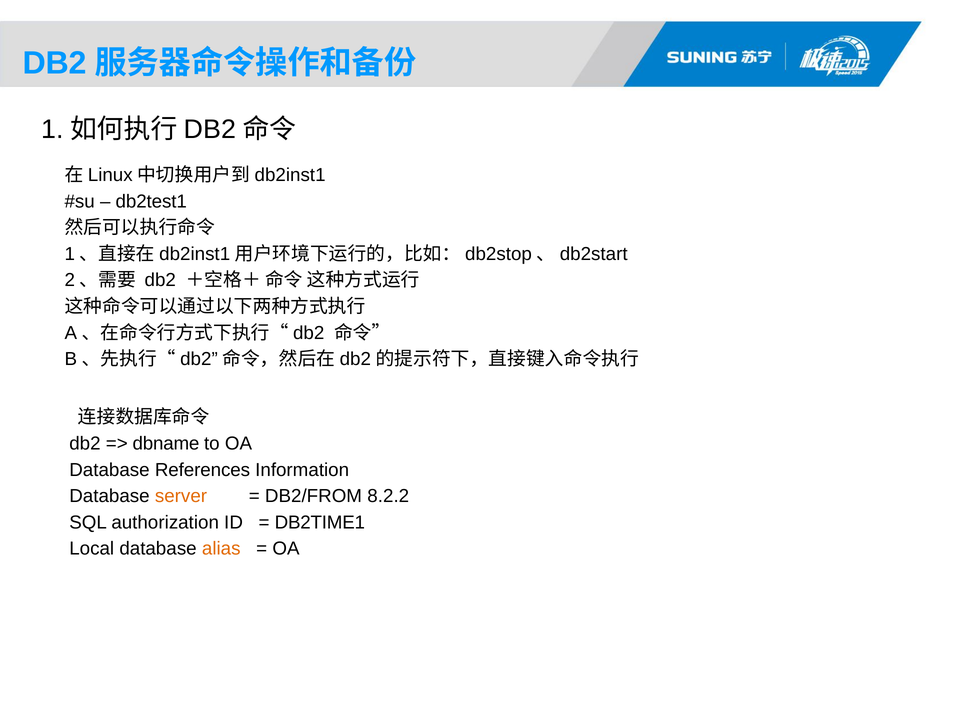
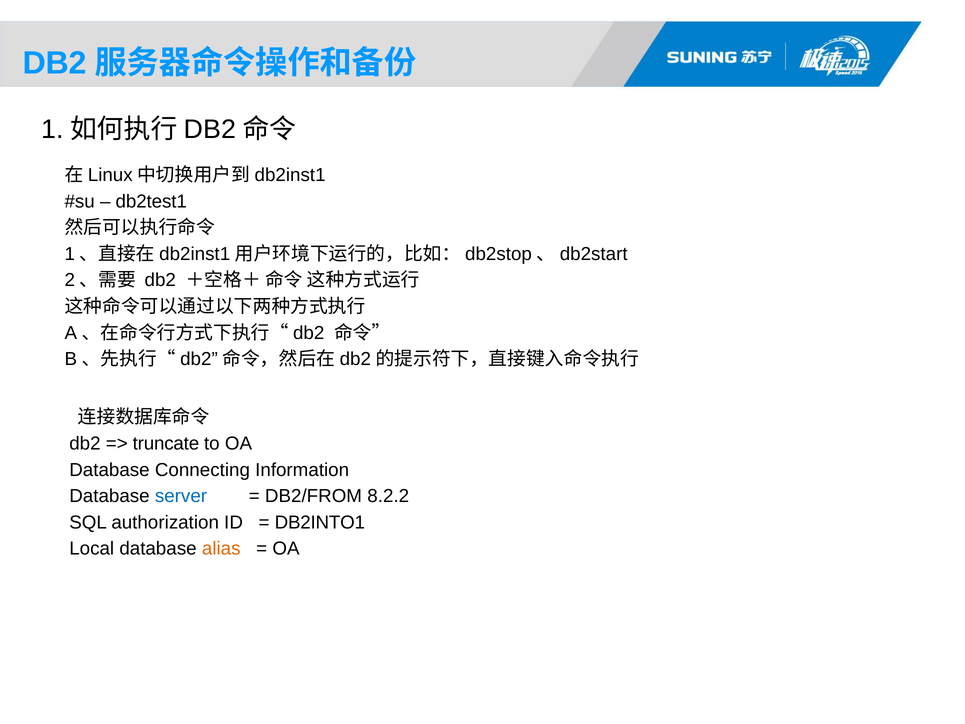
dbname: dbname -> truncate (166, 443)
References: References -> Connecting (202, 470)
server colour: orange -> blue (181, 496)
DB2TIME1: DB2TIME1 -> DB2INTO1 (320, 522)
